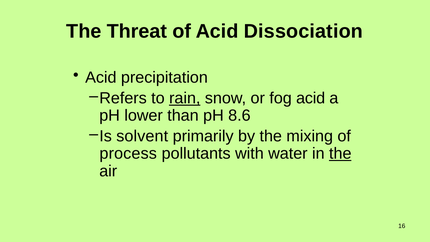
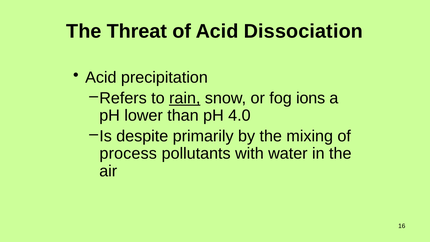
fog acid: acid -> ions (311, 98)
8.6: 8.6 -> 4.0 (239, 115)
solvent: solvent -> despite (142, 136)
the underline: present -> none (340, 154)
